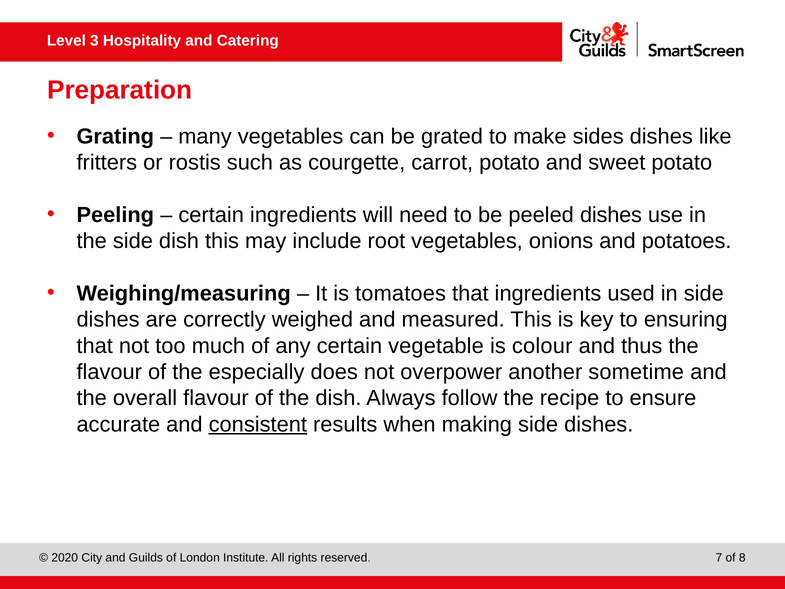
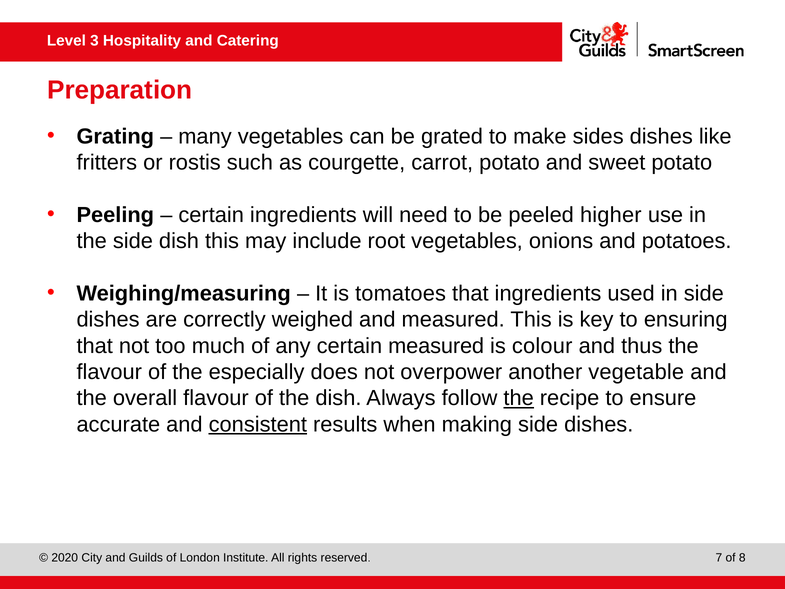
peeled dishes: dishes -> higher (611, 215)
certain vegetable: vegetable -> measured (436, 346)
sometime: sometime -> vegetable (636, 372)
the underline: none -> present (519, 398)
